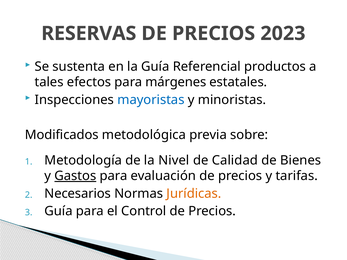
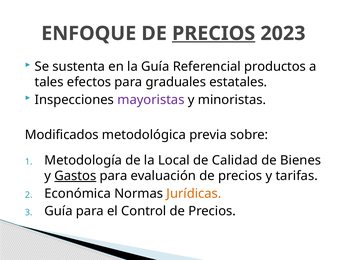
RESERVAS: RESERVAS -> ENFOQUE (89, 33)
PRECIOS underline: none -> present (214, 33)
márgenes: márgenes -> graduales (176, 82)
mayoristas colour: blue -> purple (151, 100)
Nivel: Nivel -> Local (174, 160)
Necesarios: Necesarios -> Económica (78, 194)
